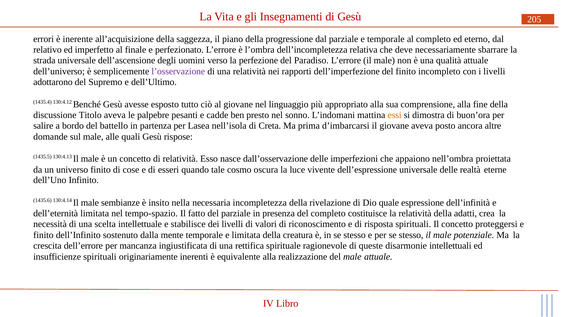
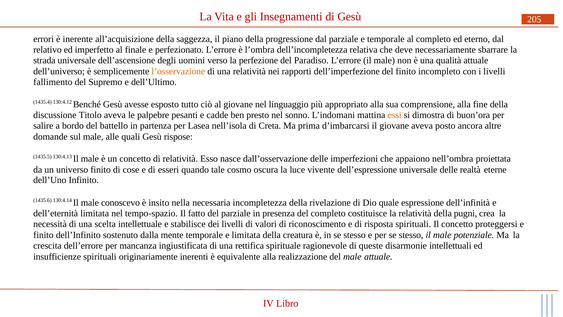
l’osservazione colour: purple -> orange (178, 71)
adottarono: adottarono -> fallimento (53, 82)
sembianze: sembianze -> conoscevo (120, 203)
adatti: adatti -> pugni (466, 213)
